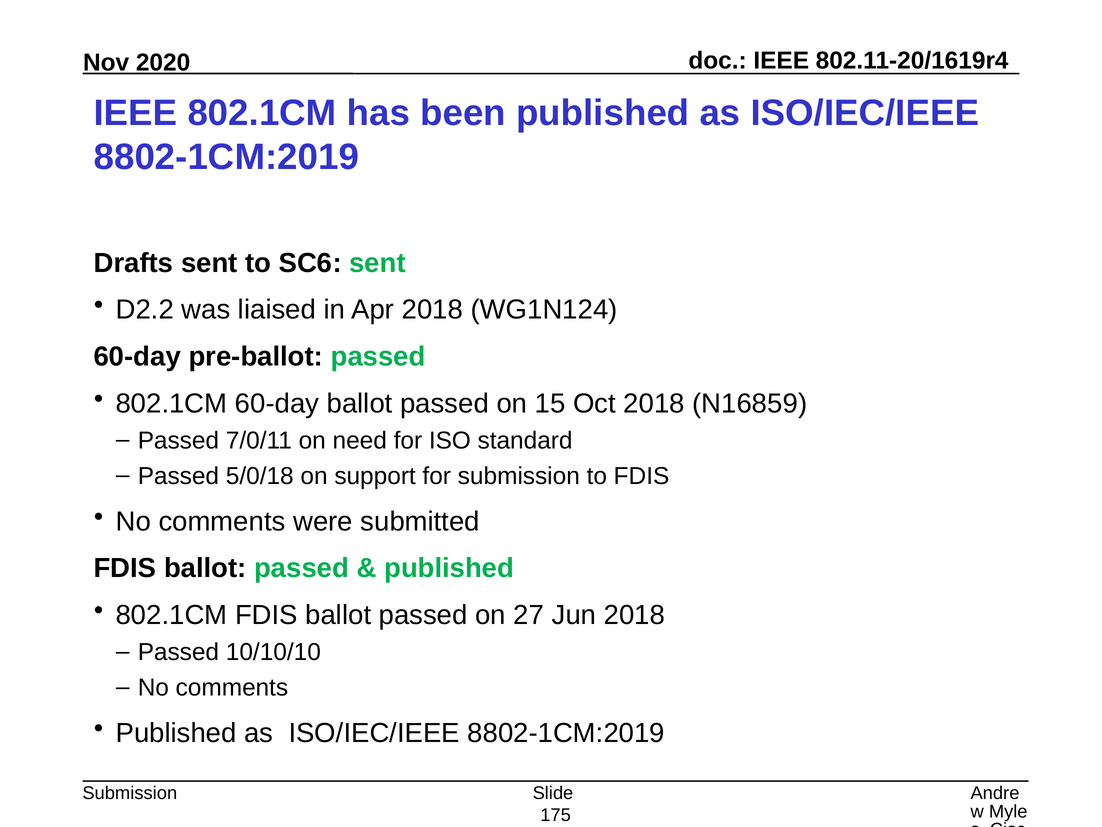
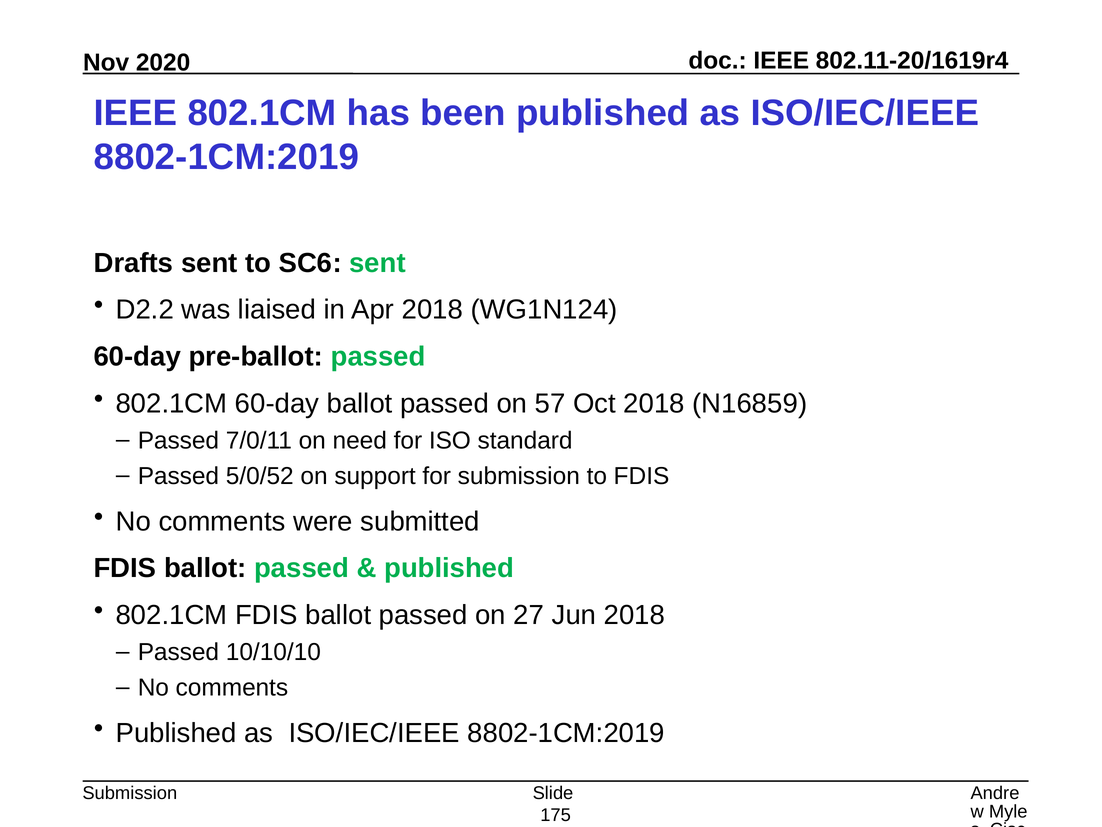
15: 15 -> 57 (550, 403)
5/0/18: 5/0/18 -> 5/0/52 (260, 476)
